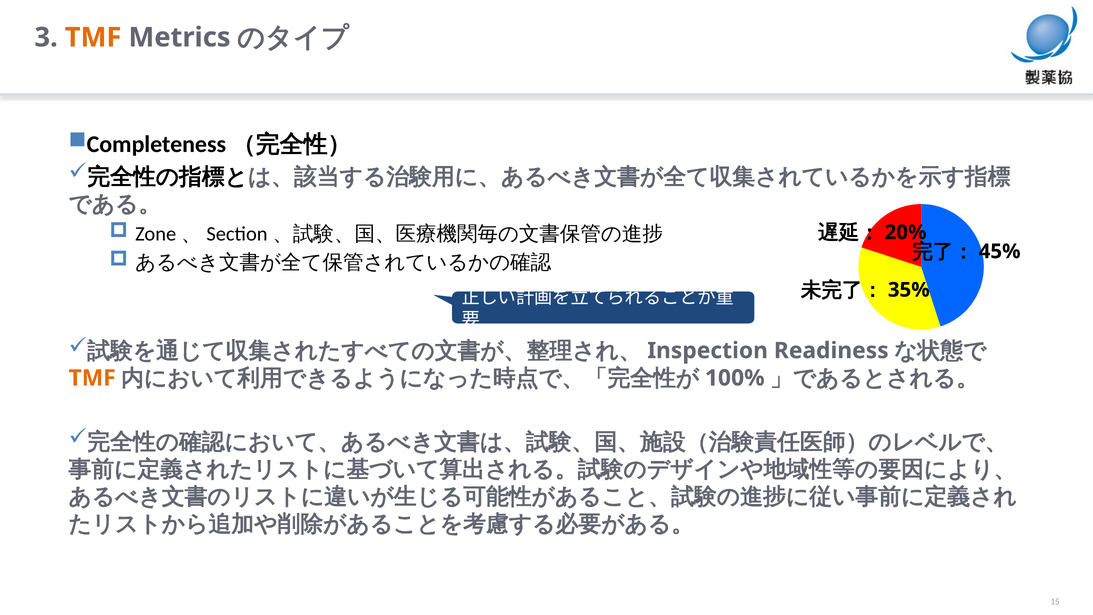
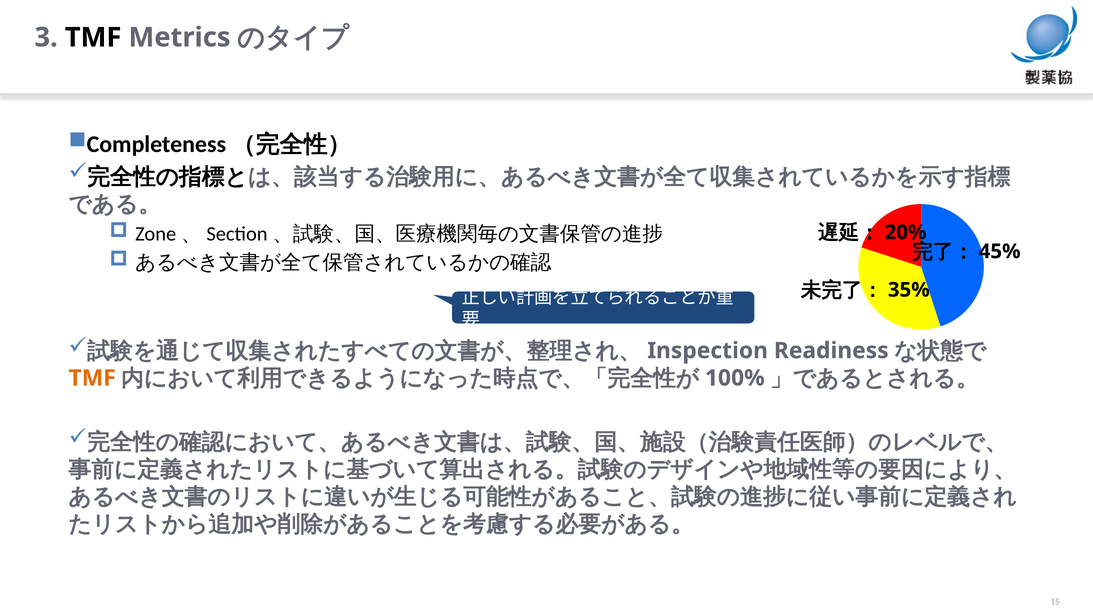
TMF colour: orange -> black (93, 37)
